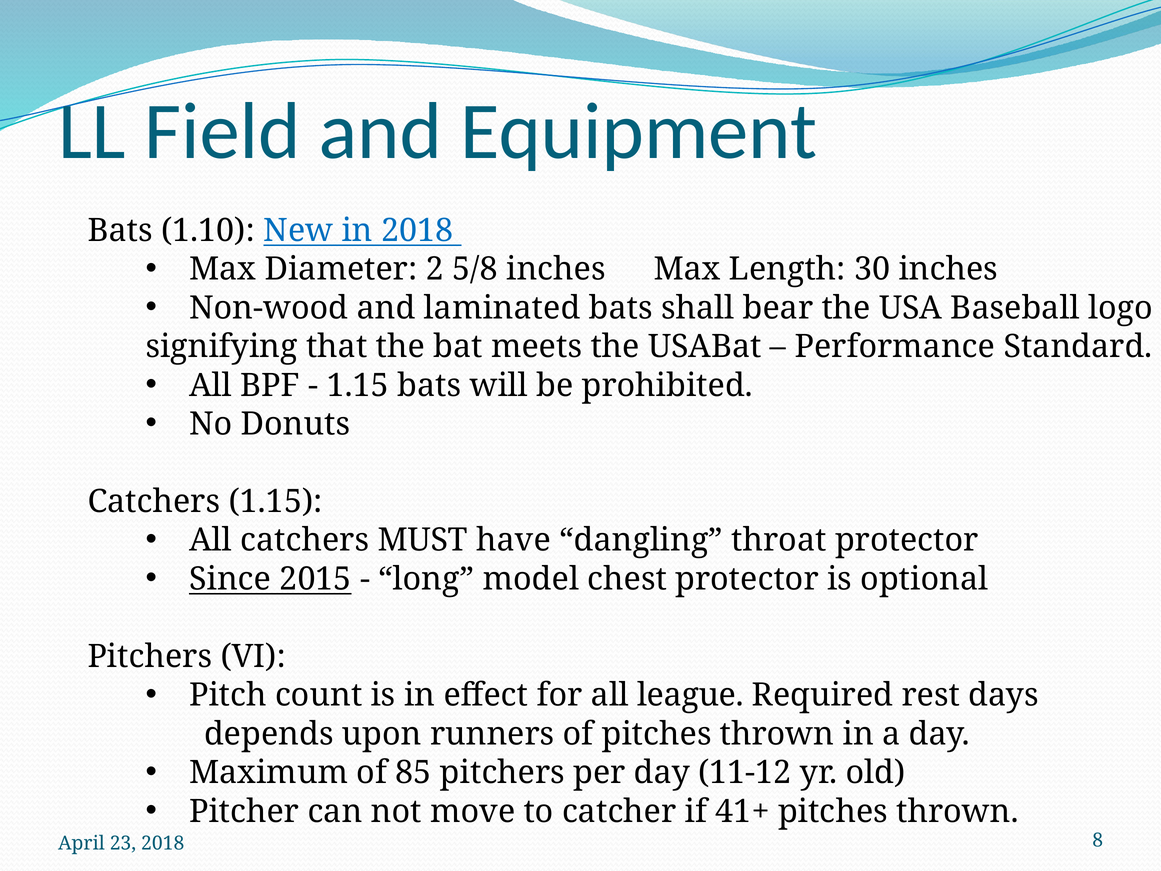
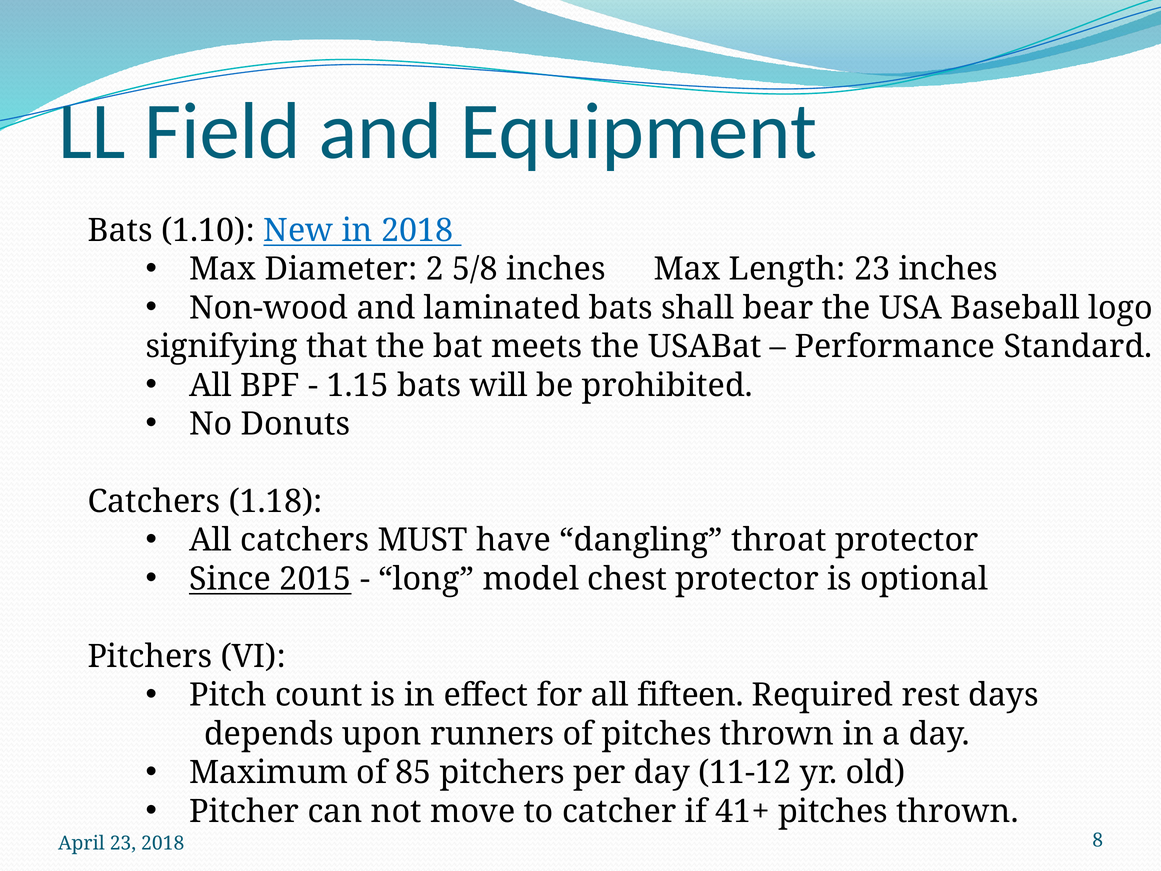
Length 30: 30 -> 23 (872, 269)
Catchers 1.15: 1.15 -> 1.18 (276, 501)
league: league -> fifteen (691, 695)
